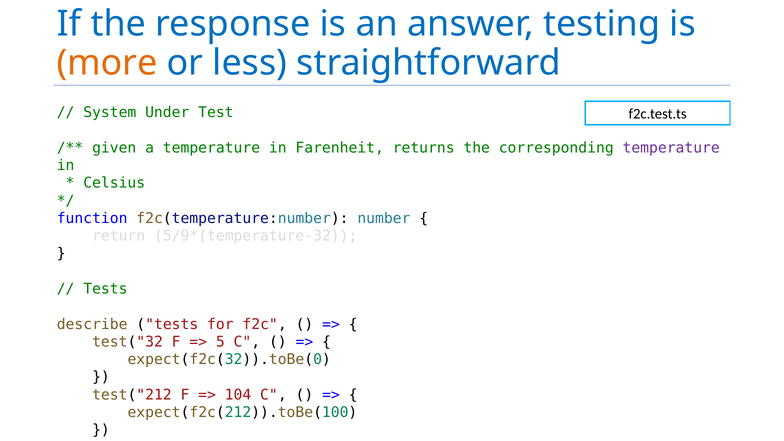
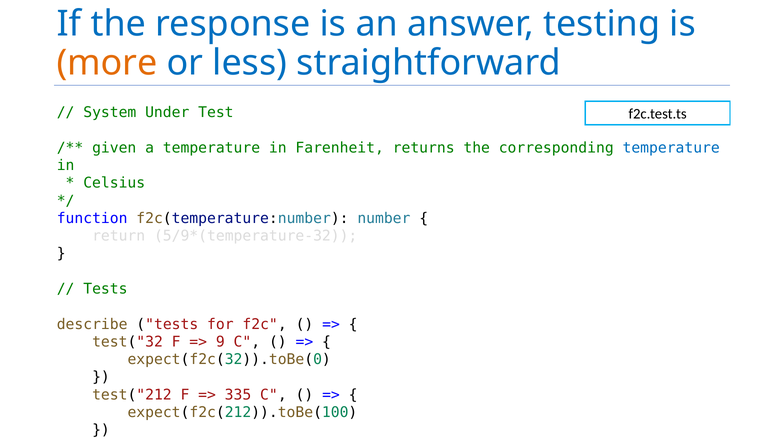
temperature colour: purple -> blue (671, 148)
5: 5 -> 9 (220, 342)
104: 104 -> 335 (238, 395)
